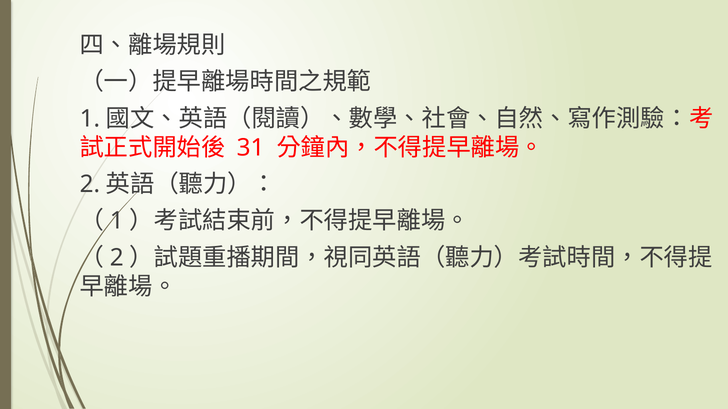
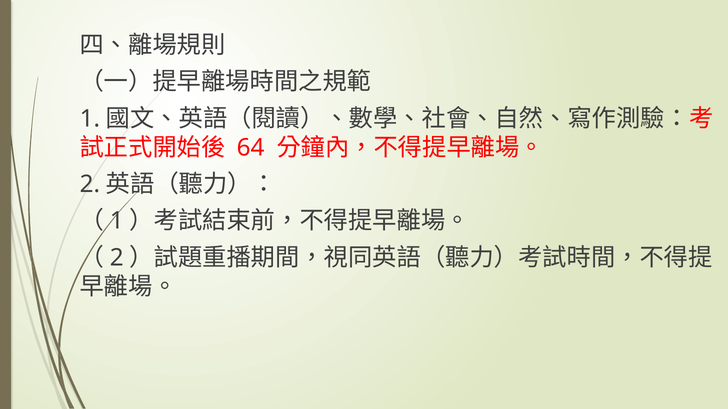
31: 31 -> 64 (251, 148)
